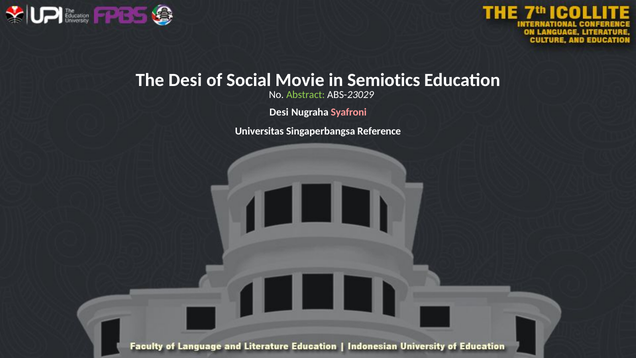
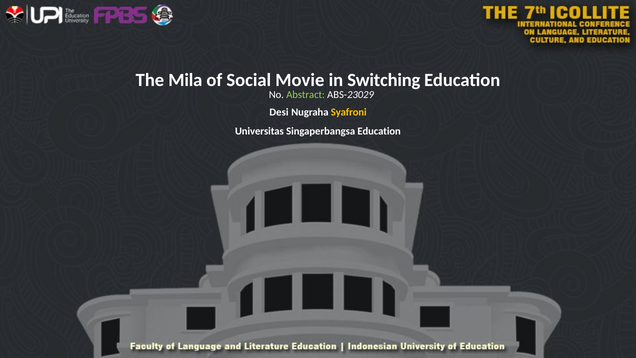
The Desi: Desi -> Mila (185, 80)
Semiotics: Semiotics -> Switching (384, 80)
Syafroni colour: pink -> yellow (349, 112)
Singaperbangsa Reference: Reference -> Education (379, 131)
